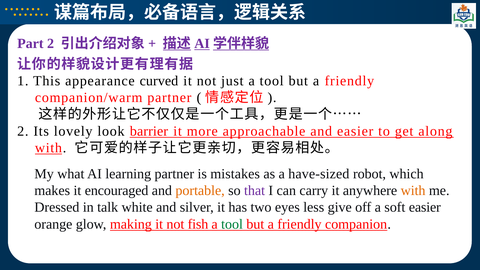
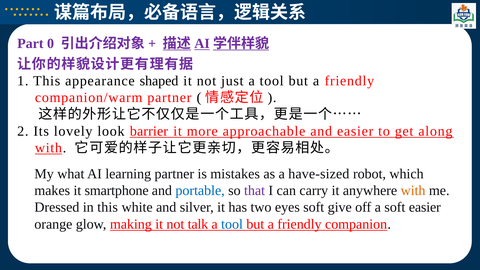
Part 2: 2 -> 0 (51, 43)
curved: curved -> shaped (159, 81)
encouraged: encouraged -> smartphone (117, 191)
portable colour: orange -> blue (200, 191)
in talk: talk -> this (108, 207)
eyes less: less -> soft (314, 207)
fish: fish -> talk (198, 224)
tool colour: green -> blue (232, 224)
